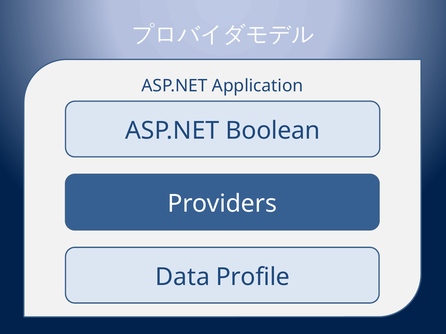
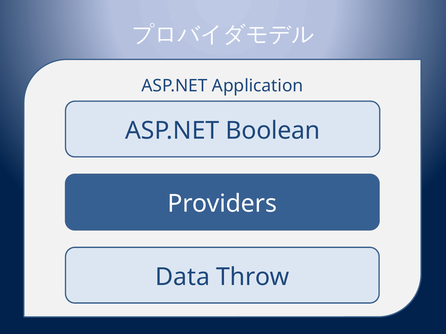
Profile: Profile -> Throw (253, 277)
